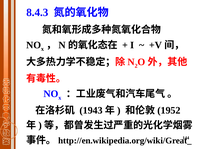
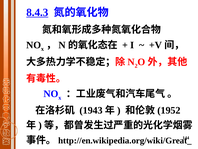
8.4.3 underline: none -> present (37, 12)
